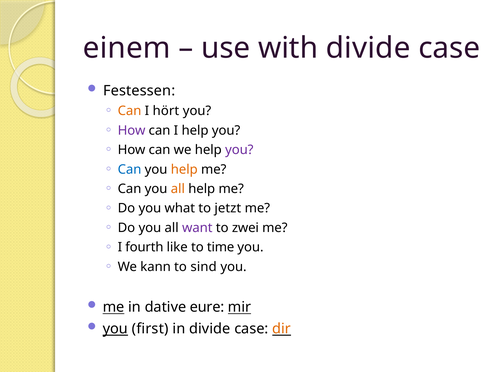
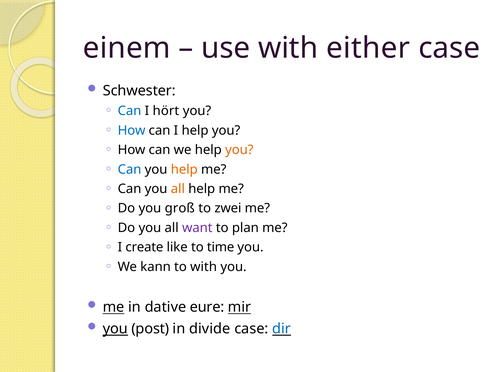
with divide: divide -> either (368, 48)
Festessen: Festessen -> Schwester (139, 91)
Can colour: orange -> blue (130, 111)
How colour: purple -> blue (132, 131)
you colour: purple -> orange (239, 150)
what: what -> groß (180, 209)
jetzt: jetzt -> zwei (228, 209)
zwei: zwei -> plan (245, 228)
fourth: fourth -> create (144, 248)
to sind: sind -> with (204, 267)
first: first -> post (150, 329)
dir colour: orange -> blue (282, 329)
